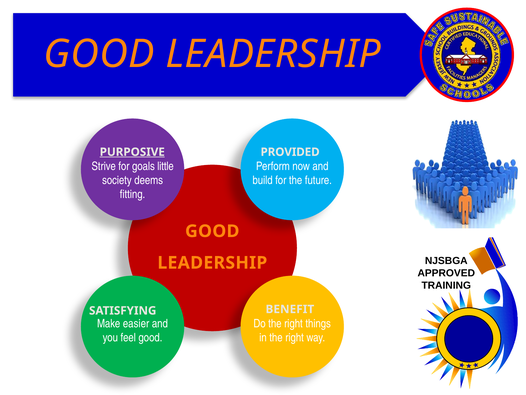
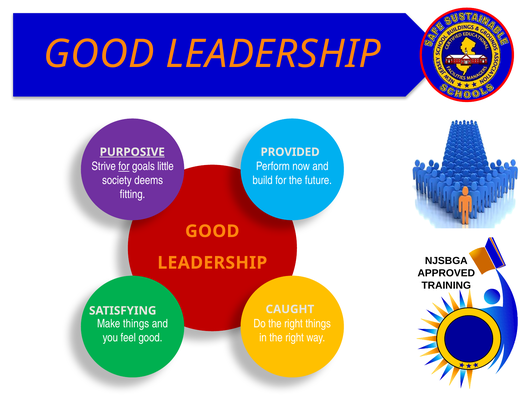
for underline: none -> present (124, 166)
BENEFIT: BENEFIT -> CAUGHT (290, 309)
Make easier: easier -> things (136, 323)
